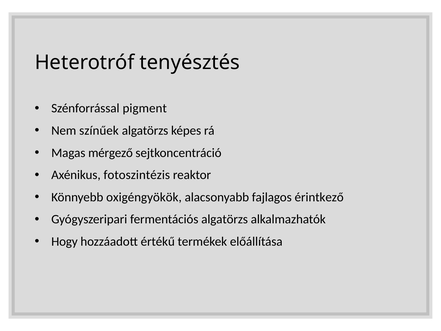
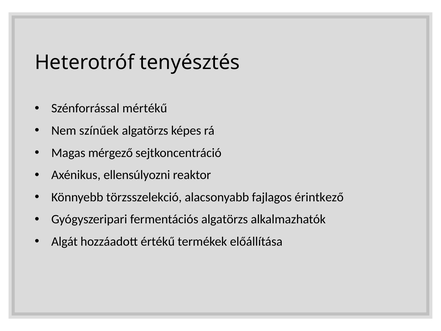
pigment: pigment -> mértékű (145, 108)
fotoszintézis: fotoszintézis -> ellensúlyozni (137, 175)
oxigéngyökök: oxigéngyökök -> törzsszelekció (144, 197)
Hogy: Hogy -> Algát (64, 241)
